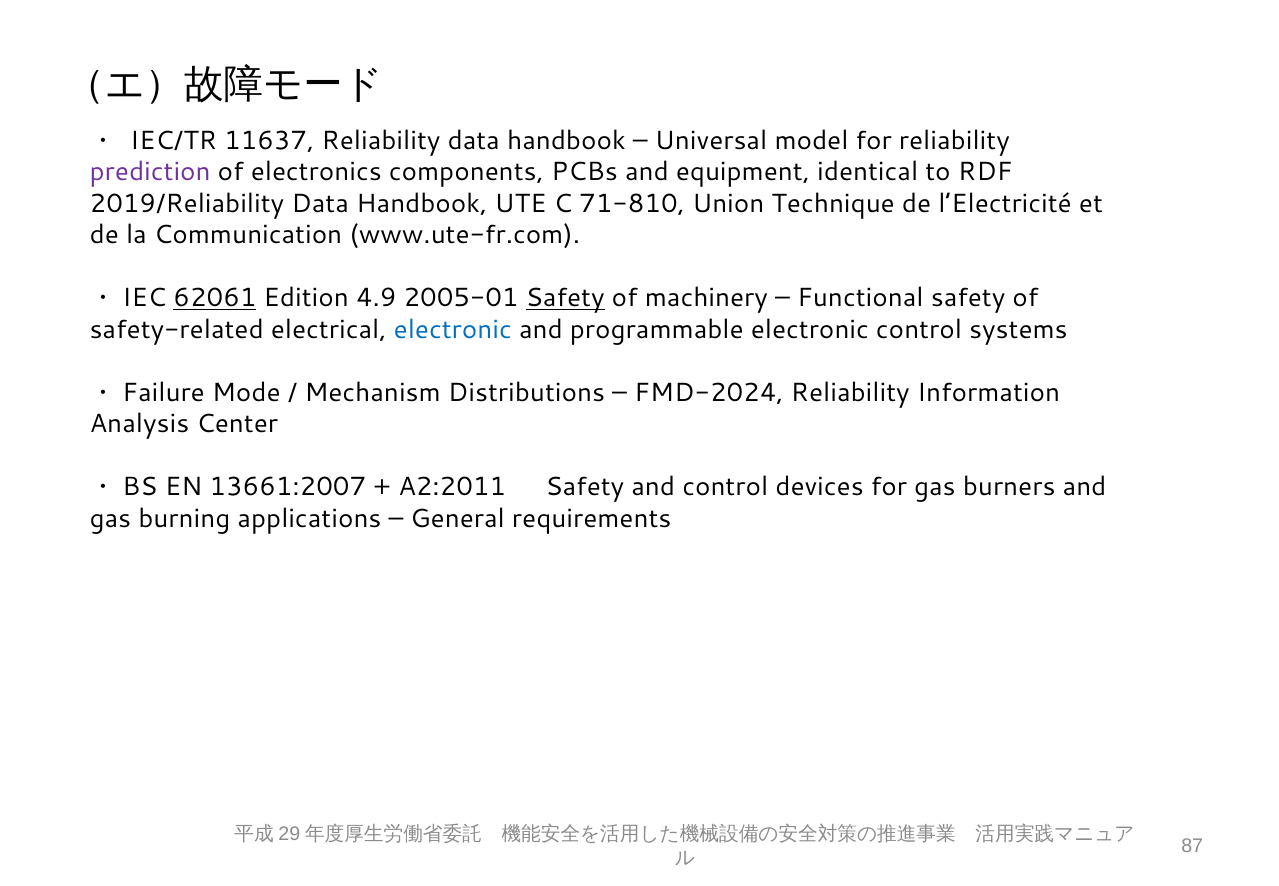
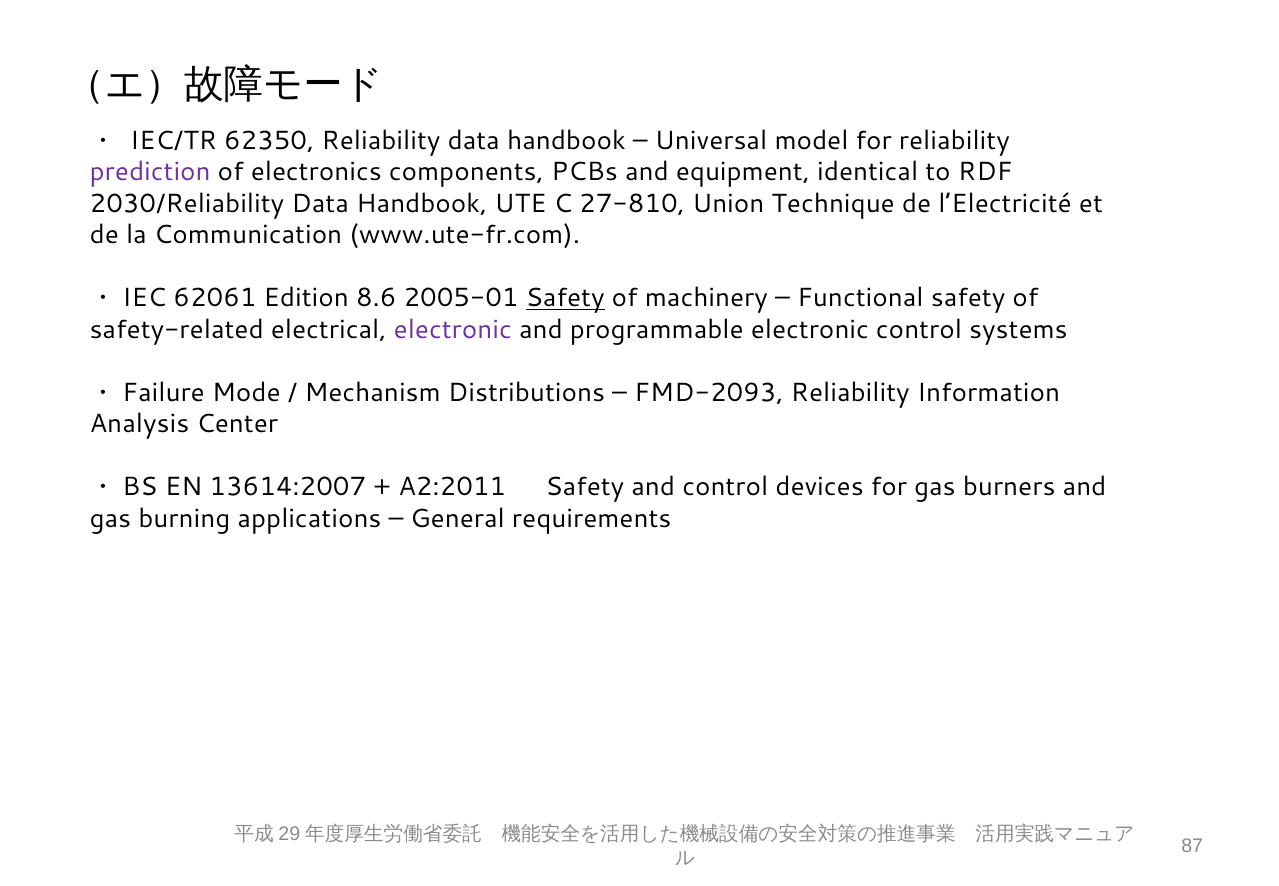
11637: 11637 -> 62350 (269, 141)
2019/Reliability: 2019/Reliability -> 2030/Reliability (187, 204)
71-810: 71-810 -> 27-810 (632, 204)
62061 underline: present -> none (215, 298)
4.9: 4.9 -> 8.6 (376, 298)
electronic colour: blue -> purple (453, 329)
FMD-2024: FMD-2024 -> FMD-2093 (709, 392)
13661:2007: 13661:2007 -> 13614:2007 (288, 487)
